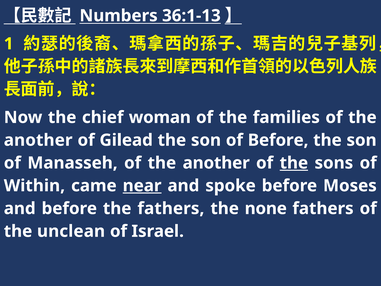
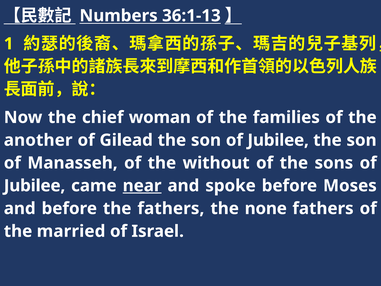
son of Before: Before -> Jubilee (278, 140)
Manasseh of the another: another -> without (216, 163)
the underline: present -> none (294, 163)
Within: Within -> Jubilee (35, 186)
unclean: unclean -> married (71, 231)
